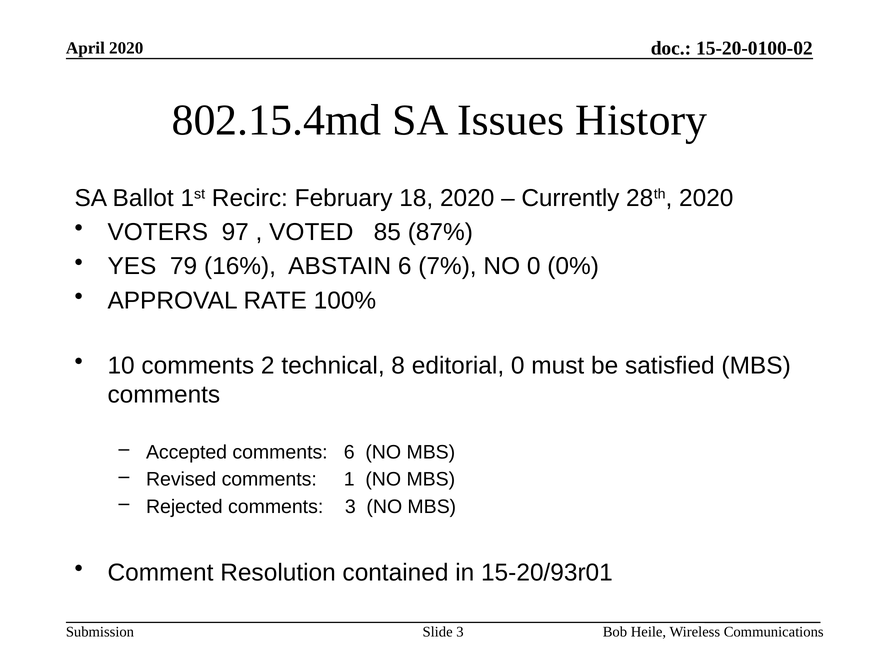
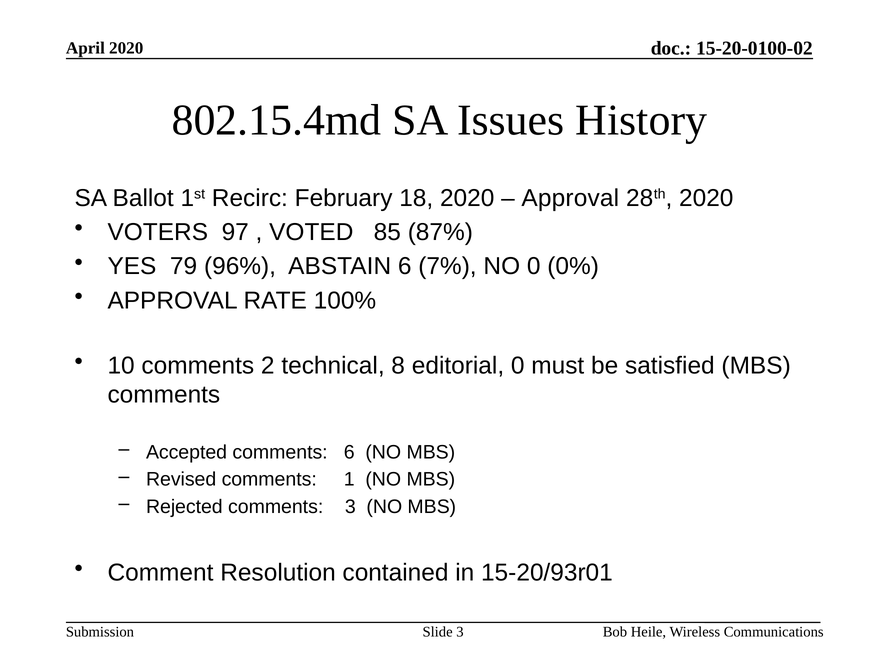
Currently: Currently -> Approval (570, 198)
16%: 16% -> 96% (240, 267)
